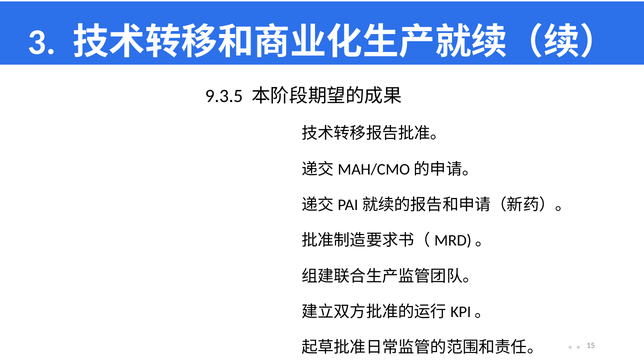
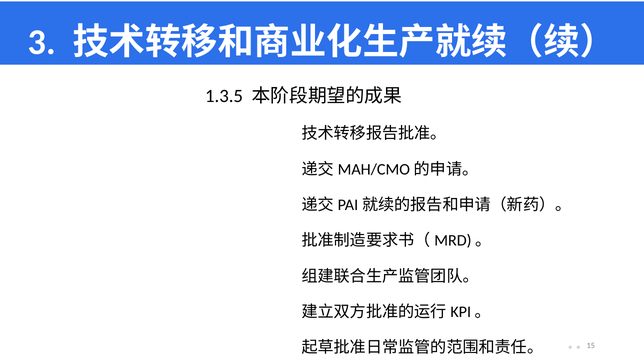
9.3.5: 9.3.5 -> 1.3.5 (224, 96)
